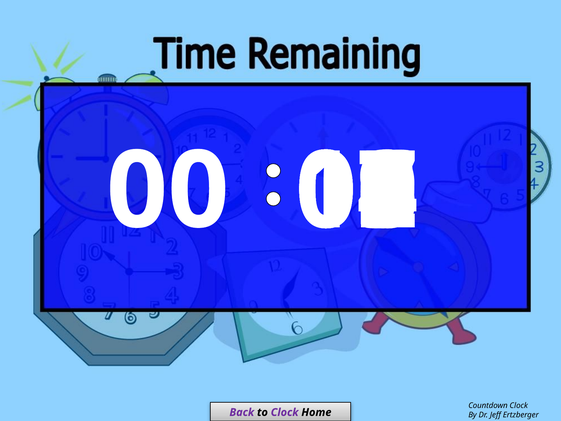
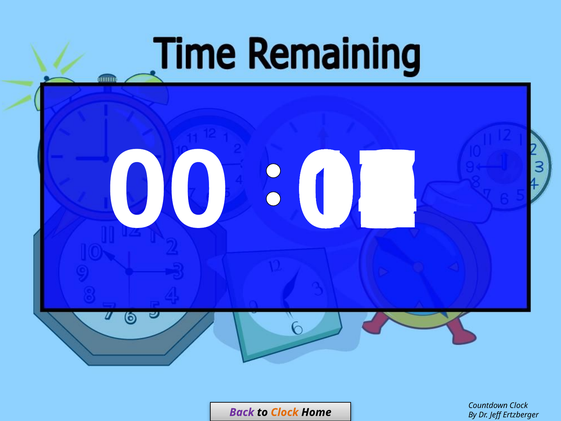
Clock colour: purple -> orange (285, 412)
